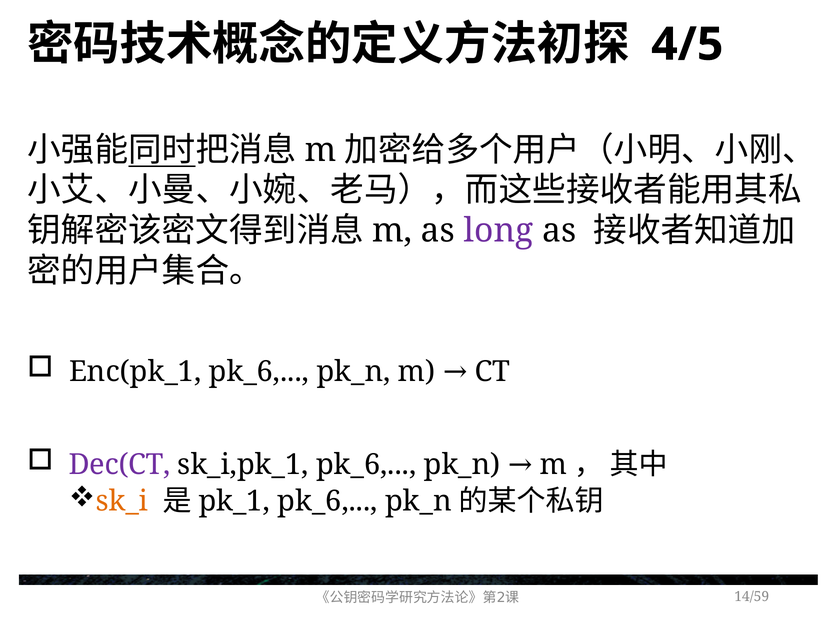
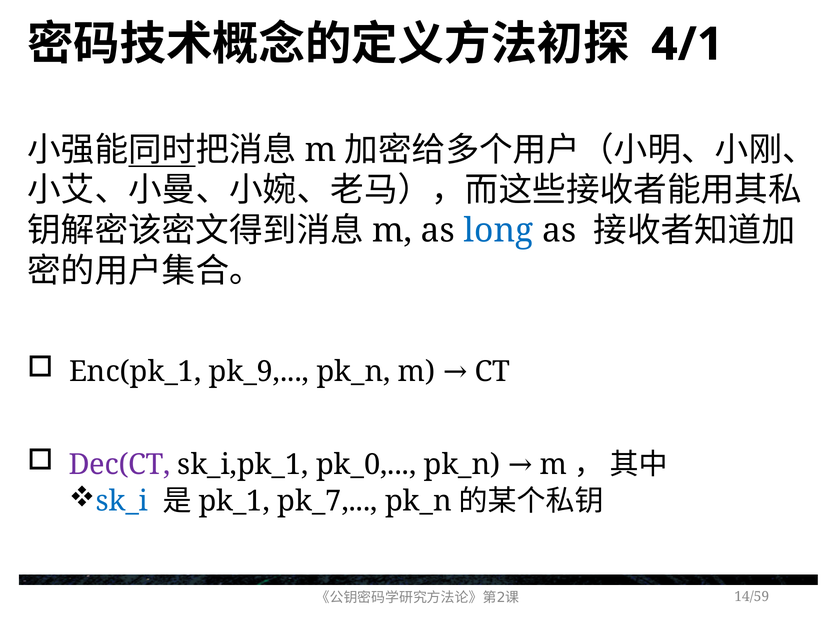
4/5: 4/5 -> 4/1 (687, 44)
long colour: purple -> blue (499, 231)
Enc(pk_1 pk_6: pk_6 -> pk_9 (259, 372)
sk_i,pk_1 pk_6: pk_6 -> pk_0 (366, 465)
sk_i colour: orange -> blue (122, 501)
pk_6: pk_6 -> pk_7 (328, 501)
